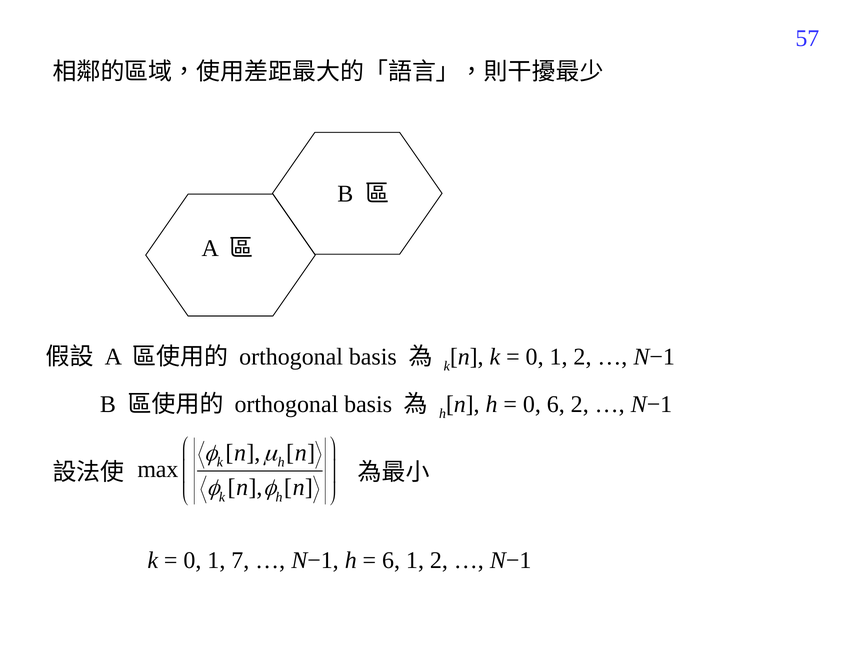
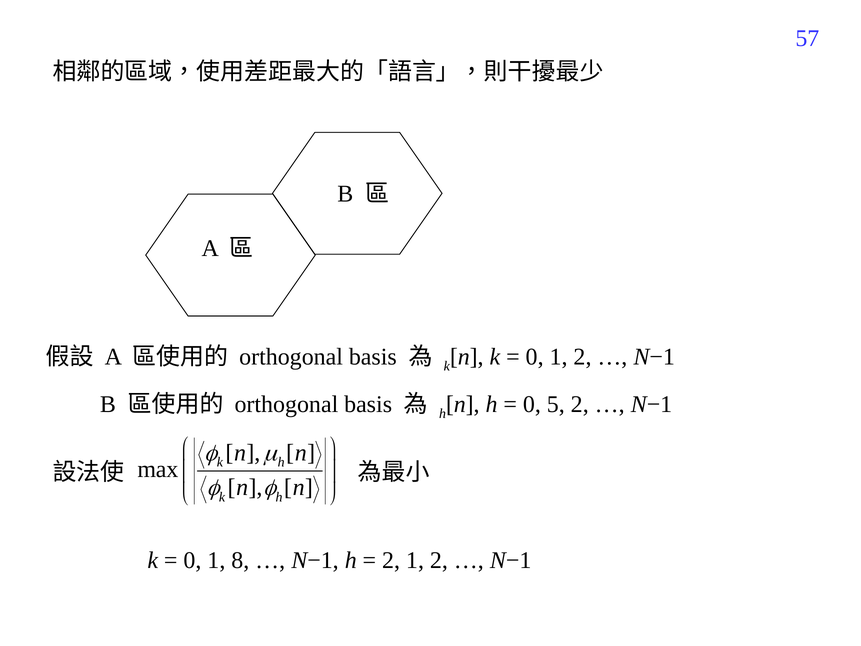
0 6: 6 -> 5 (556, 404)
7: 7 -> 8 (240, 560)
6: 6 -> 2 (391, 560)
